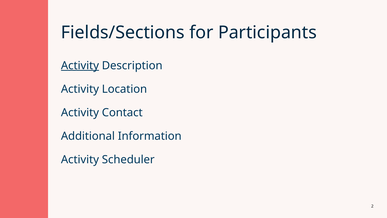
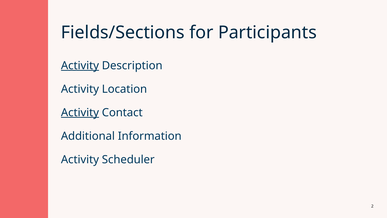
Activity underline: none -> present (80, 112)
